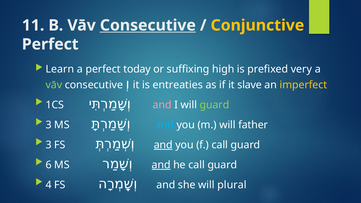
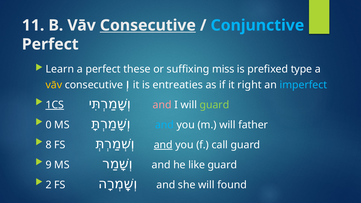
Conjunctive colour: yellow -> light blue (257, 25)
today: today -> these (137, 69)
high: high -> miss (223, 69)
very: very -> type (301, 69)
vāv colour: light green -> yellow (54, 85)
slave: slave -> right (250, 85)
imperfect colour: yellow -> light blue (303, 85)
1CS underline: none -> present (55, 105)
3: 3 -> 0 (49, 125)
3: 3 -> 8 (49, 145)
and underline: present -> none (161, 165)
he call: call -> like (197, 165)
6: 6 -> 9 (49, 165)
plural: plural -> found (232, 185)
4: 4 -> 2 (49, 185)
